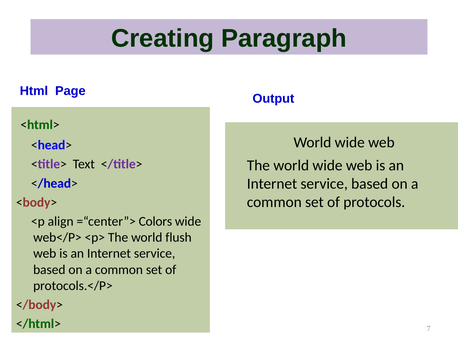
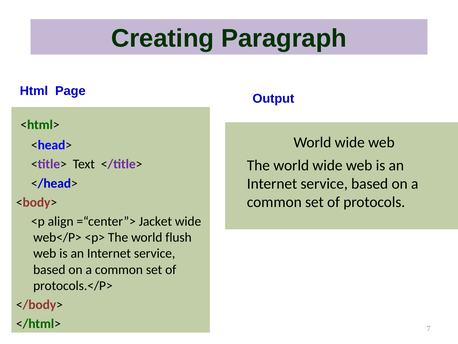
Colors: Colors -> Jacket (155, 221)
